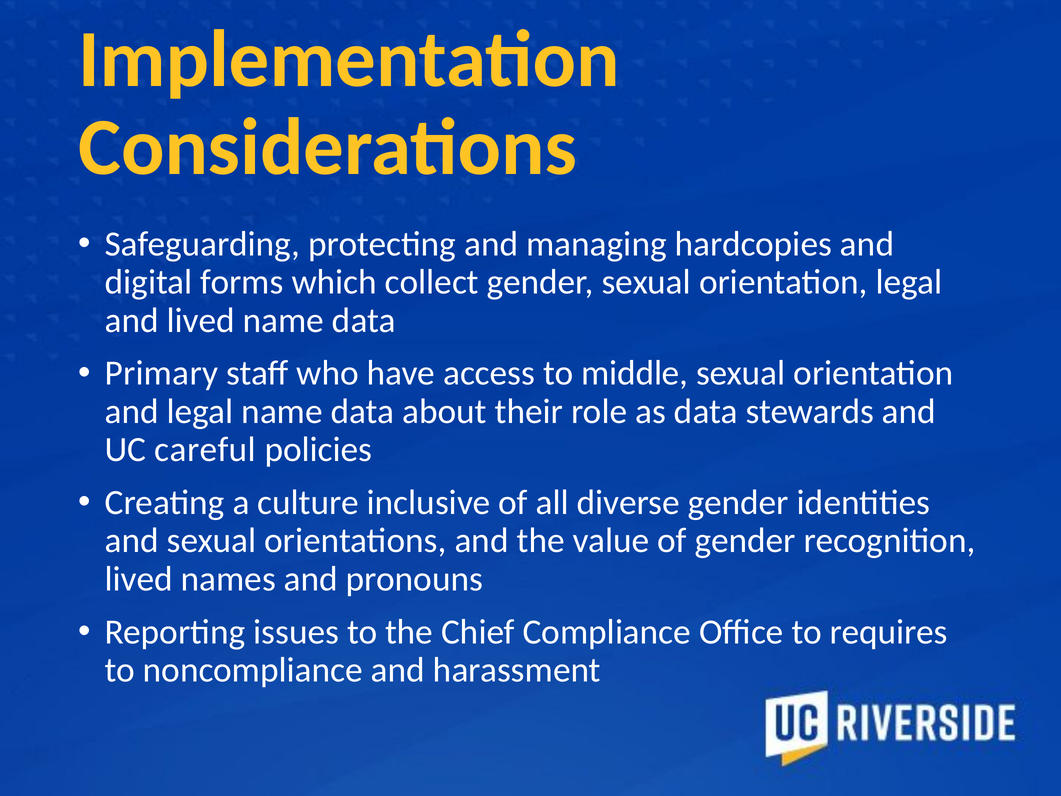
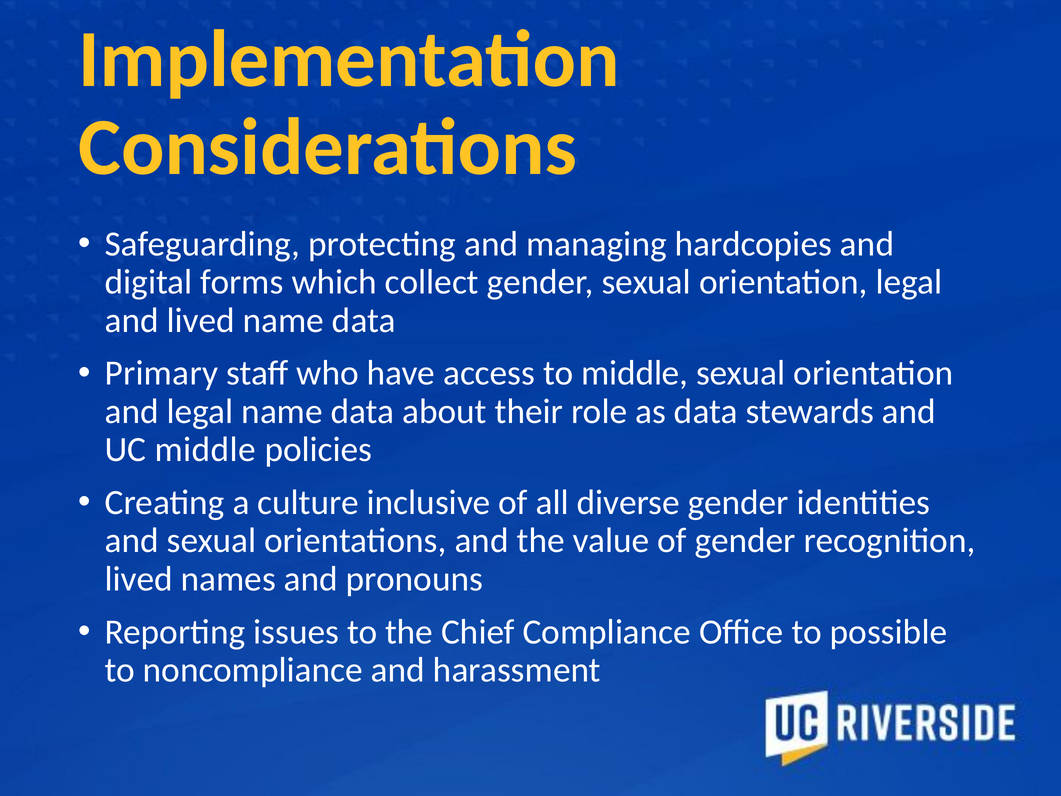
UC careful: careful -> middle (205, 450)
requires: requires -> possible (889, 632)
